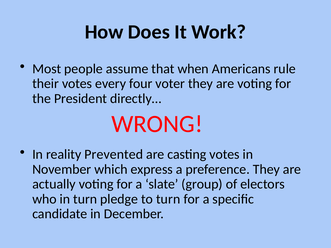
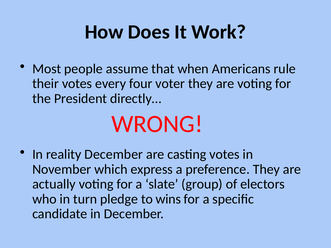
reality Prevented: Prevented -> December (114, 155)
to turn: turn -> wins (168, 199)
